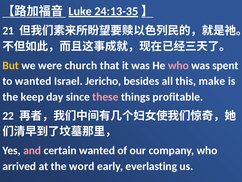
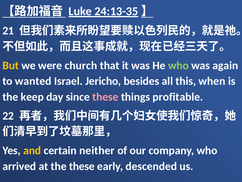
who colour: pink -> light green (178, 65)
spent: spent -> again (225, 65)
make: make -> when (212, 81)
and colour: pink -> yellow (32, 150)
certain wanted: wanted -> neither (97, 150)
the word: word -> these (82, 166)
everlasting: everlasting -> descended (151, 166)
